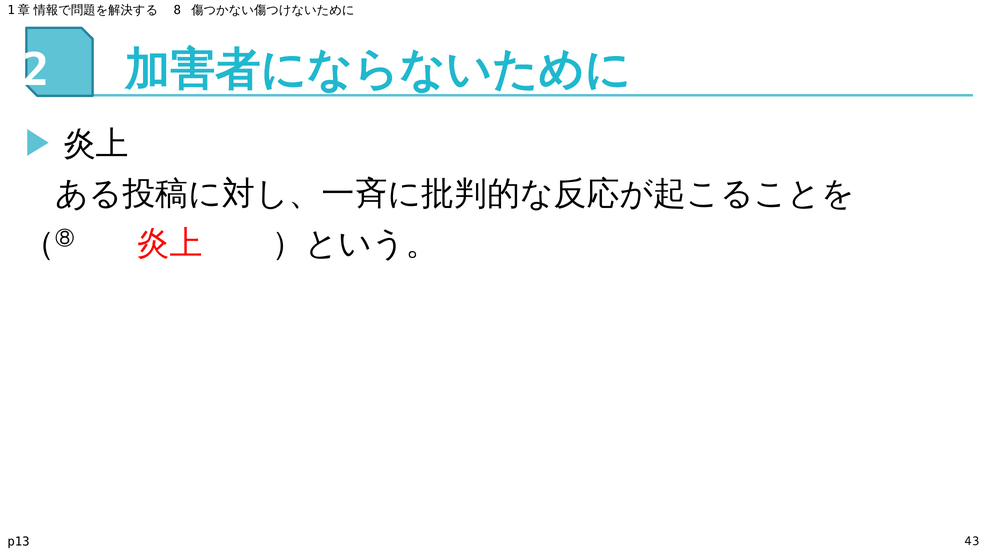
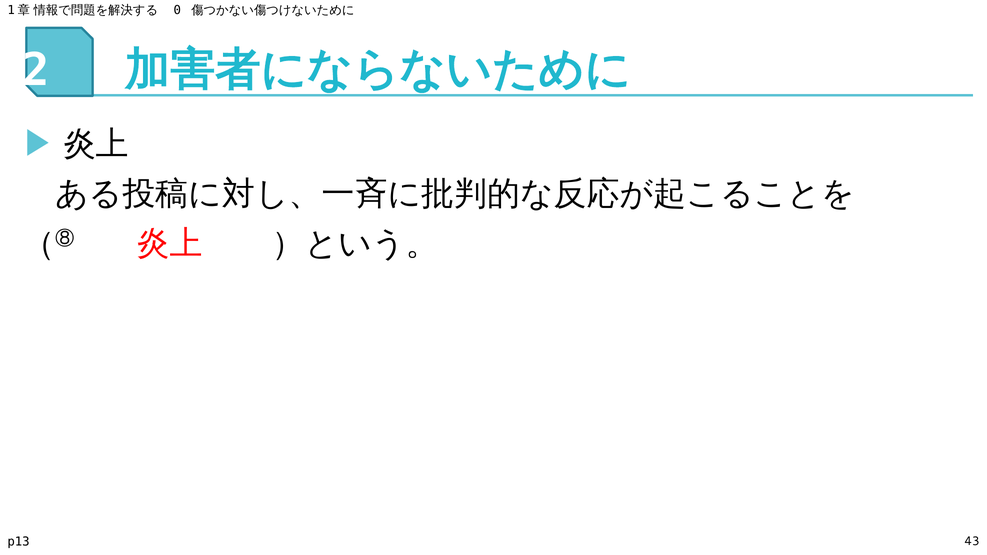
8: 8 -> 0 (177, 10)
